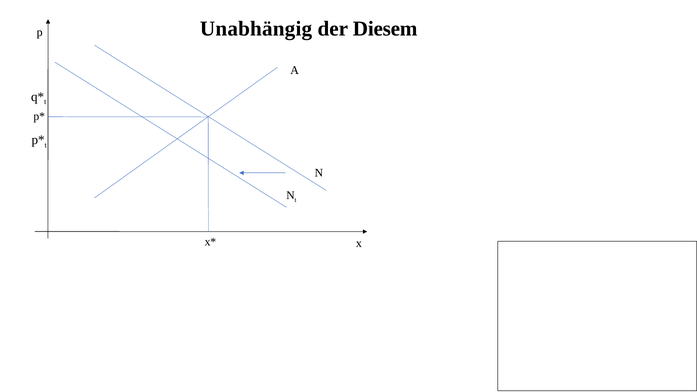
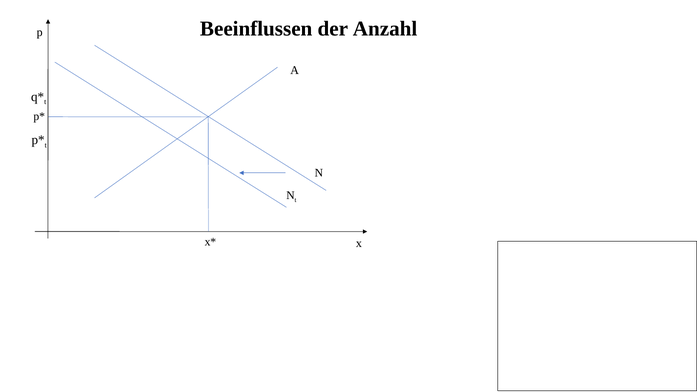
Unabhängig: Unabhängig -> Beeinflussen (256, 29)
Diesem: Diesem -> Anzahl (385, 29)
